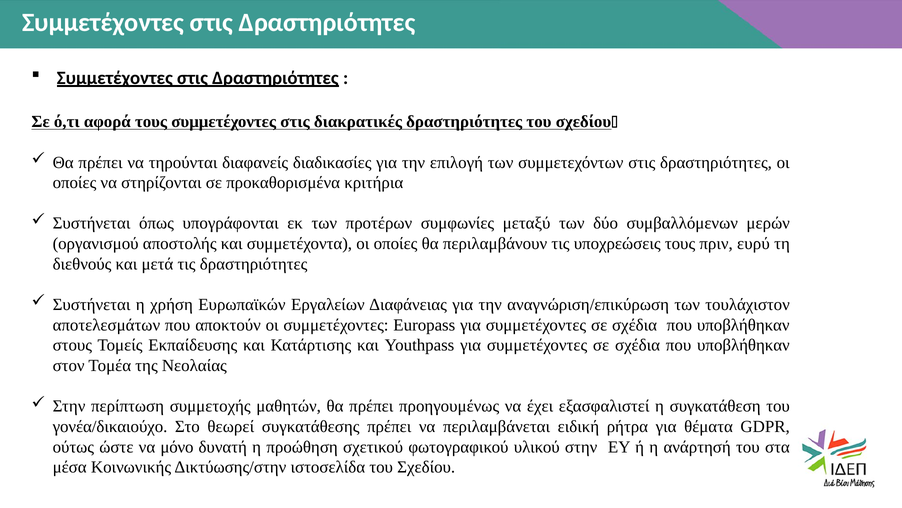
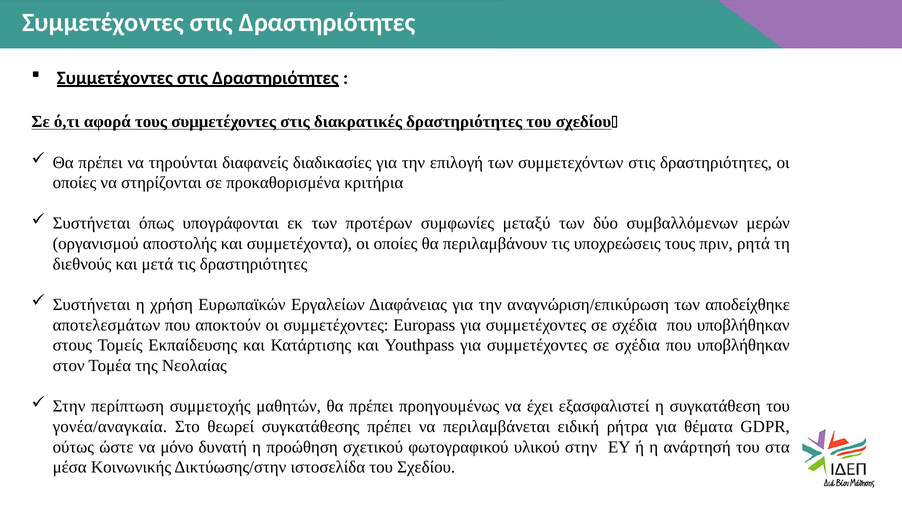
ευρύ: ευρύ -> ρητά (754, 243)
τουλάχιστον: τουλάχιστον -> αποδείχθηκε (748, 304)
γονέα/δικαιούχο: γονέα/δικαιούχο -> γονέα/αναγκαία (110, 426)
